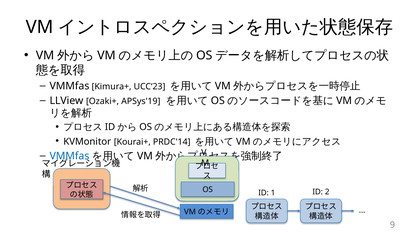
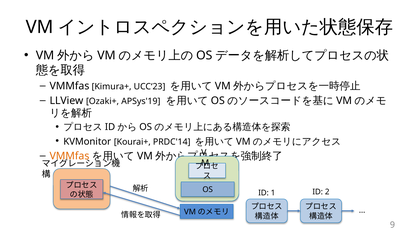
VMMfas colour: blue -> orange (70, 156)
